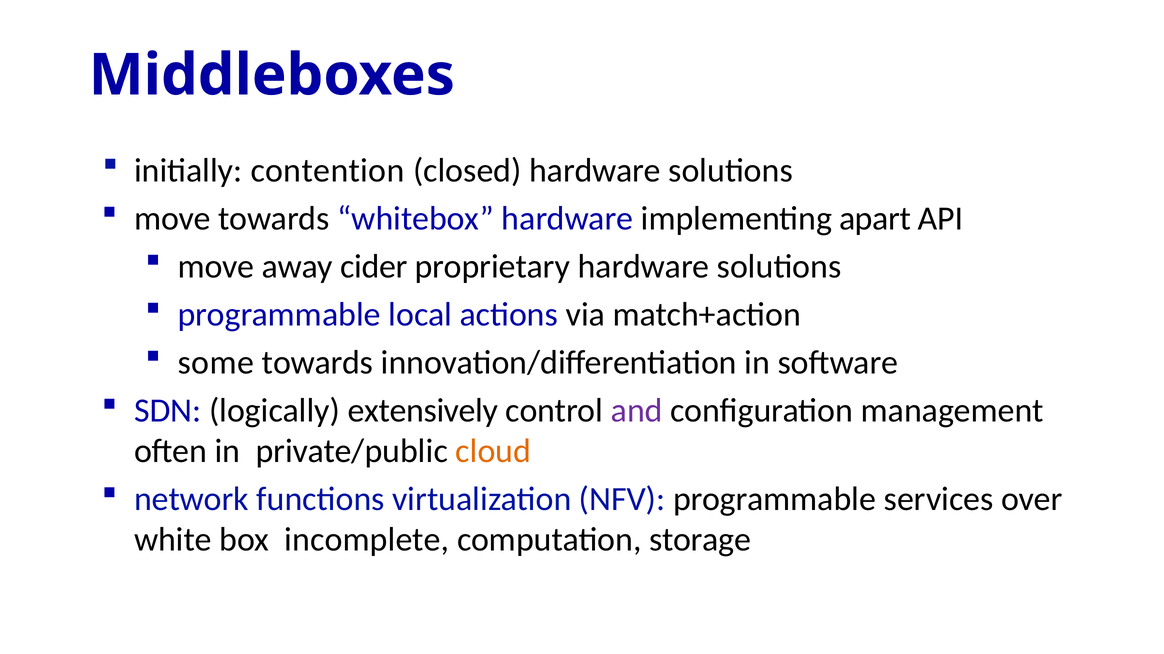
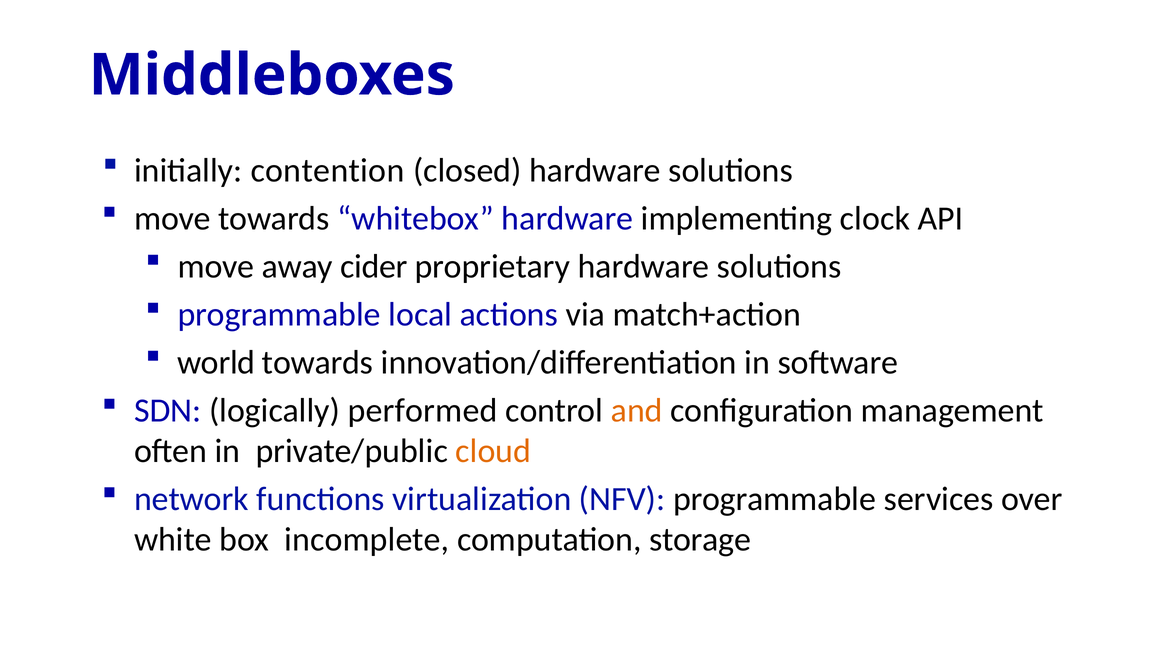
apart: apart -> clock (875, 219)
some: some -> world (216, 363)
extensively: extensively -> performed (423, 411)
and colour: purple -> orange (637, 411)
